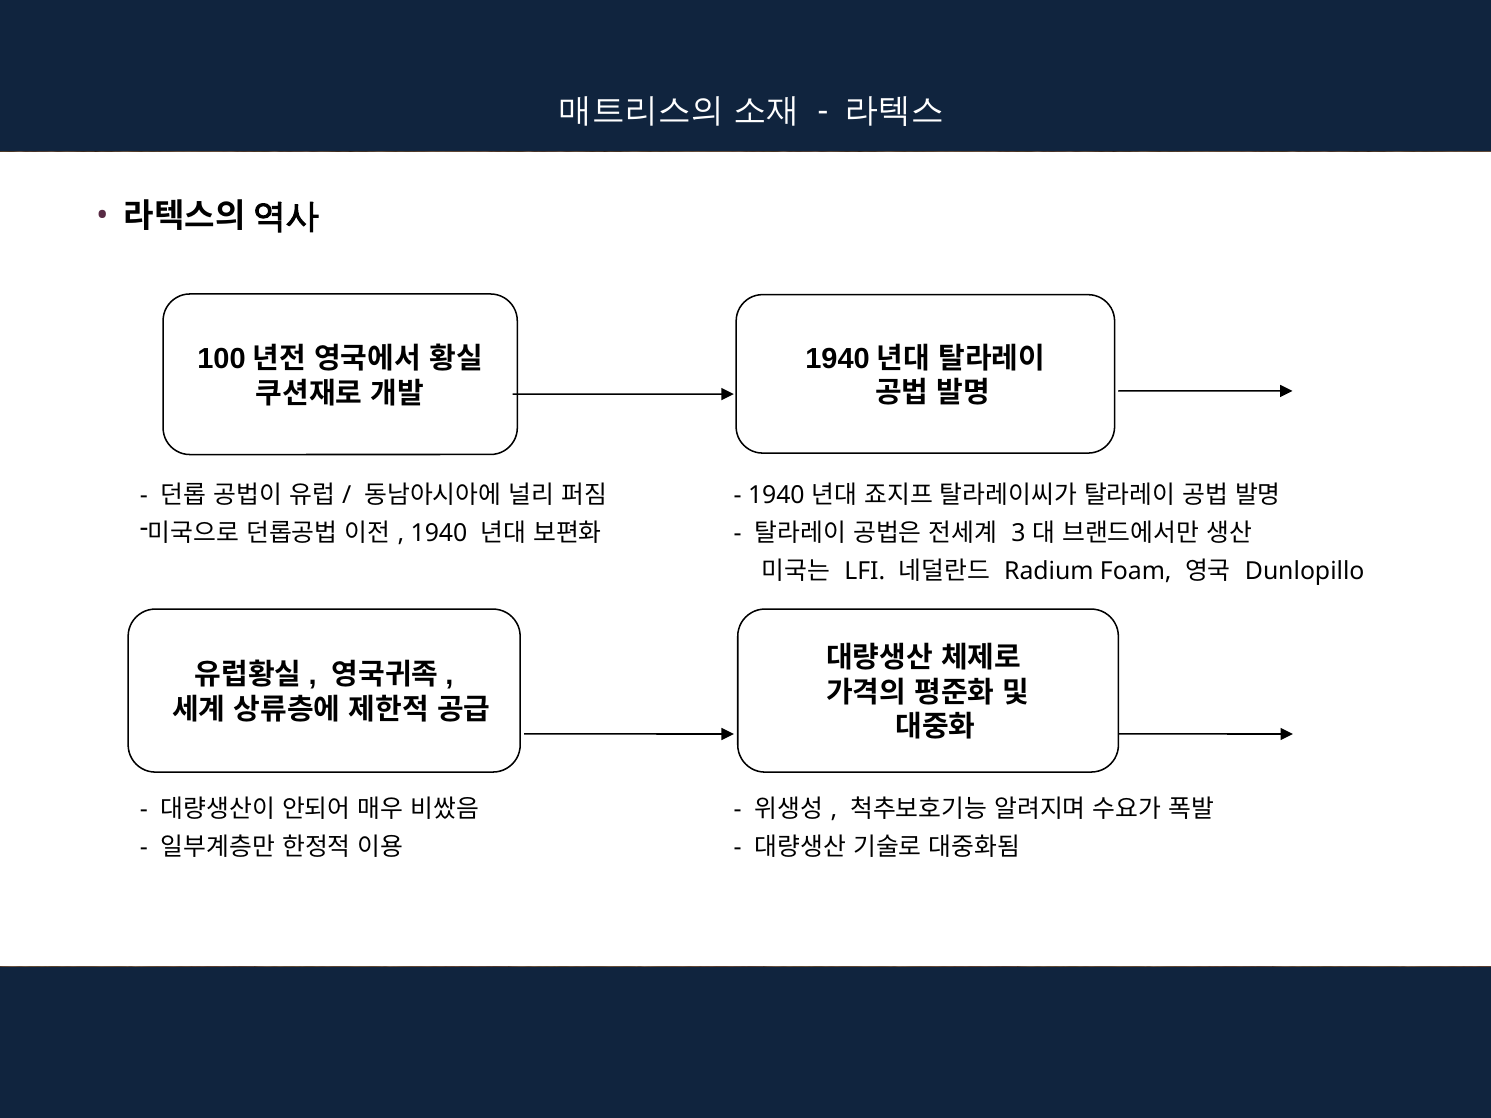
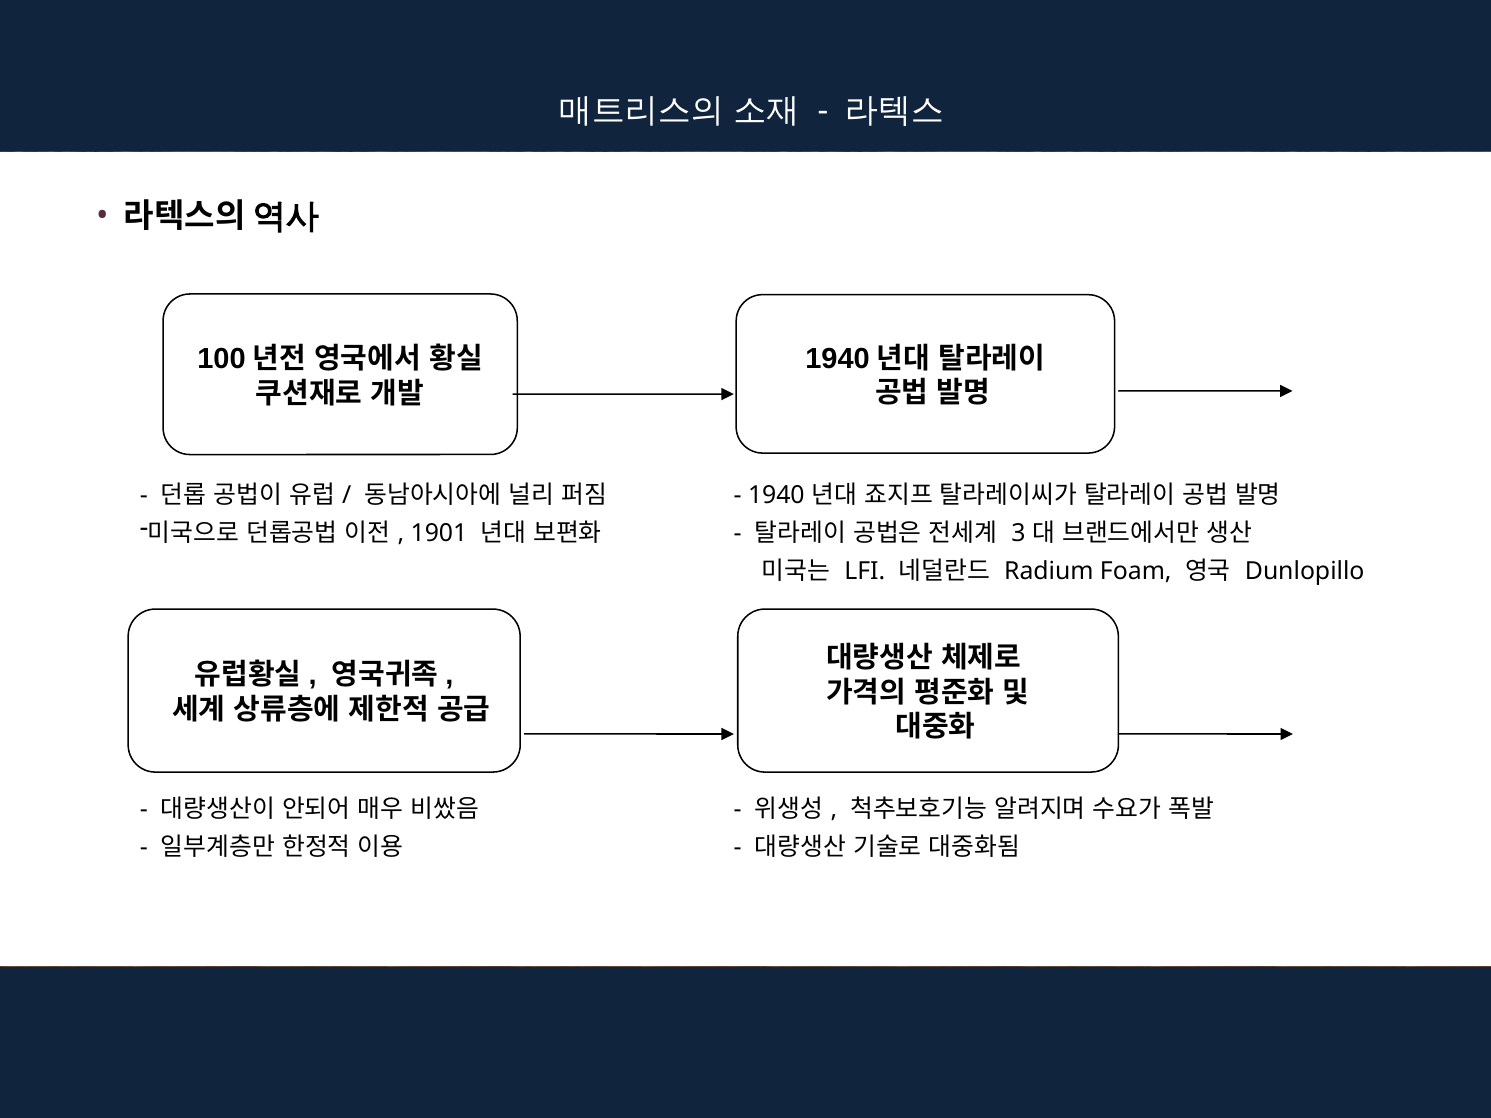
1940: 1940 -> 1901 (439, 533)
